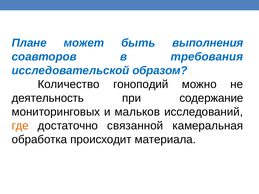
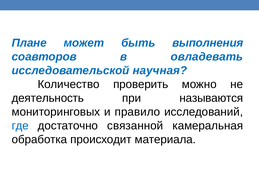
требования: требования -> овладевать (207, 57)
образом: образом -> научная (160, 71)
гоноподий: гоноподий -> проверить (141, 84)
содержание: содержание -> называются (211, 98)
мальков: мальков -> правило (137, 112)
где colour: orange -> blue (20, 126)
